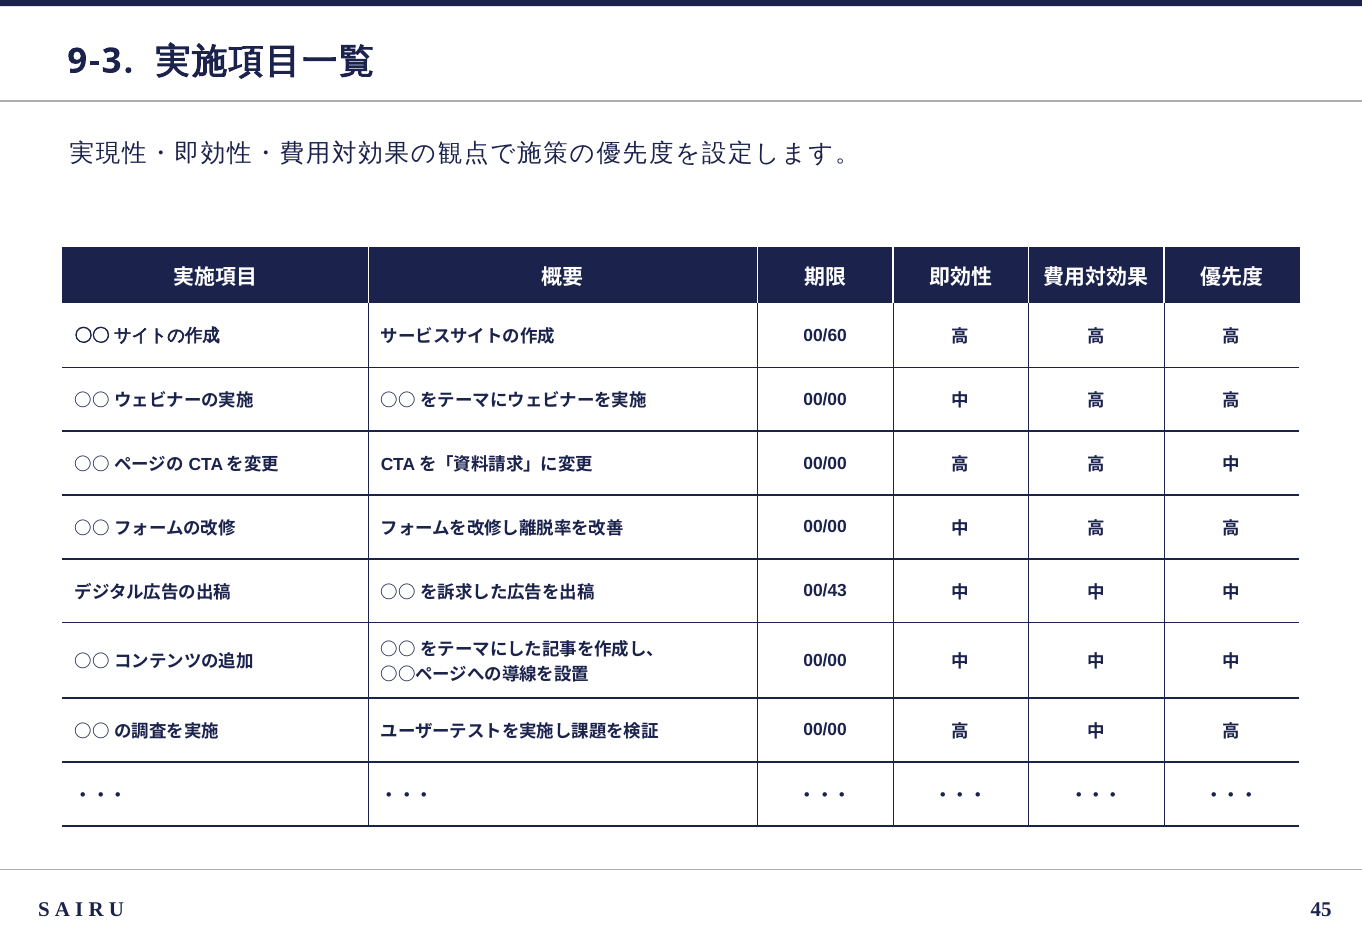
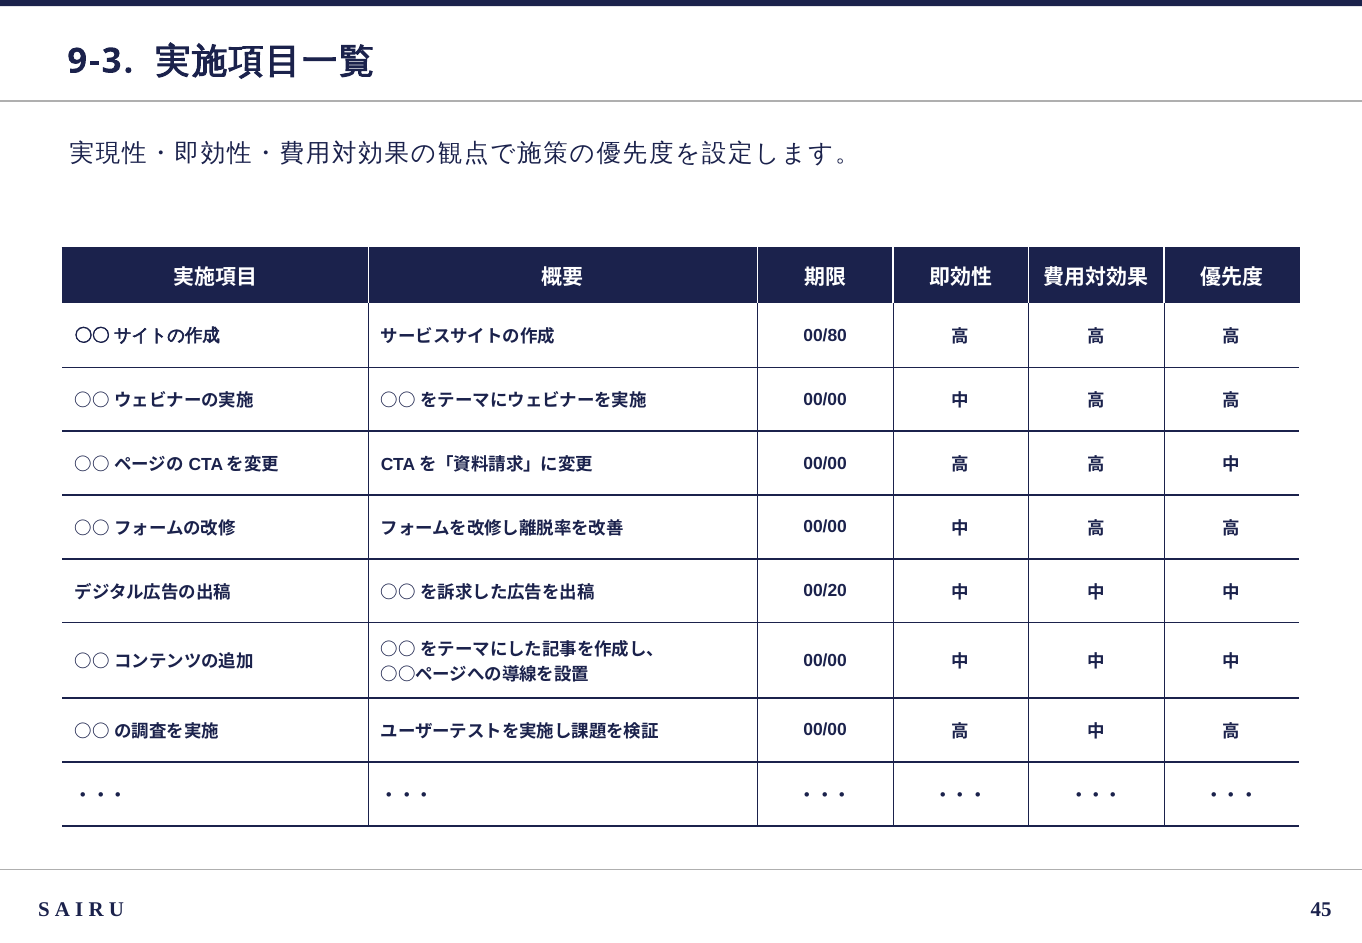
00/60: 00/60 -> 00/80 (825, 336)
00/43: 00/43 -> 00/20 (825, 591)
